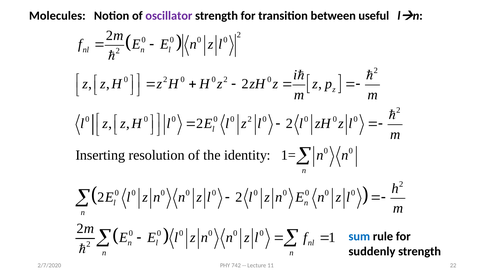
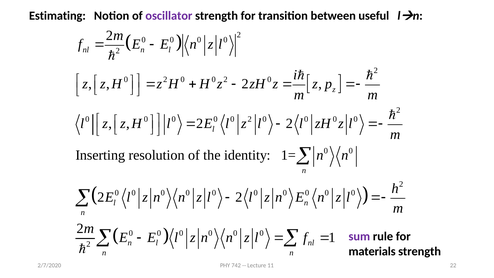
Molecules: Molecules -> Estimating (57, 16)
sum colour: blue -> purple (359, 236)
suddenly: suddenly -> materials (372, 251)
